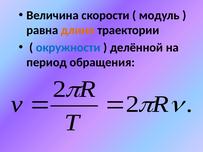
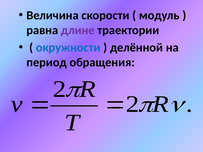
длине colour: orange -> purple (78, 30)
